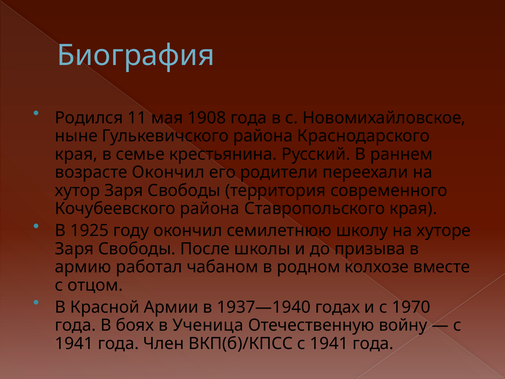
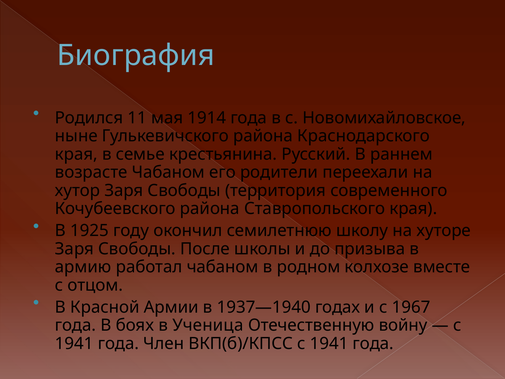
1908: 1908 -> 1914 (207, 118)
возрасте Окончил: Окончил -> Чабаном (168, 172)
1970: 1970 -> 1967 (411, 307)
